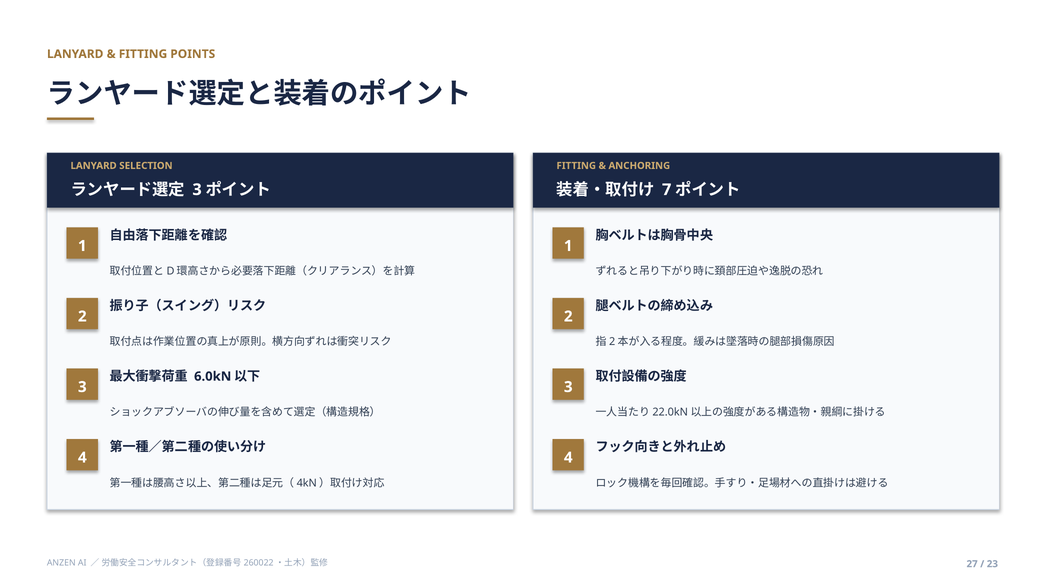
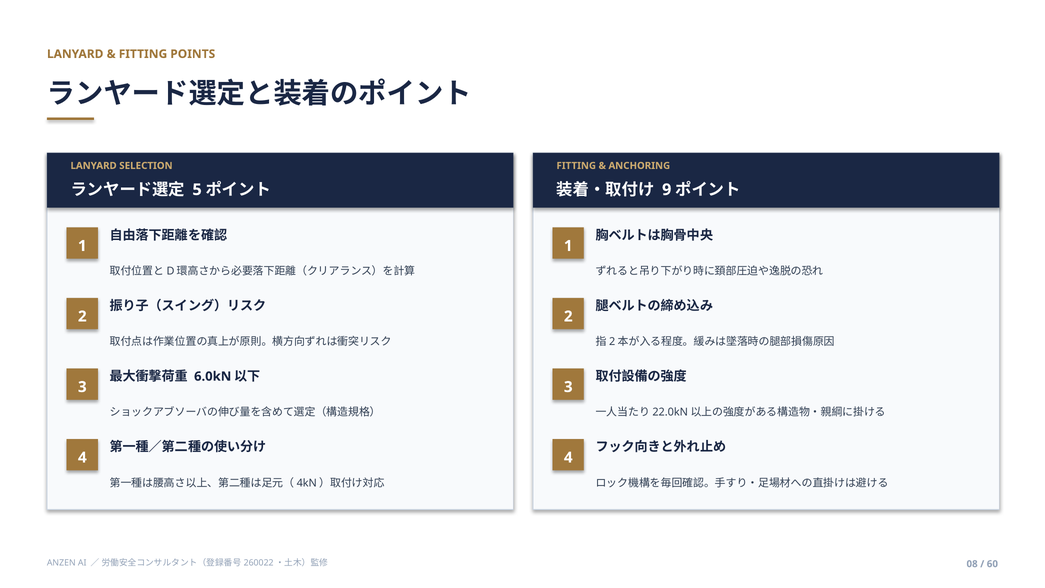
3: 3 -> 5 (197, 190)
7: 7 -> 9 (667, 190)
27: 27 -> 08 (972, 564)
23: 23 -> 60 (992, 564)
